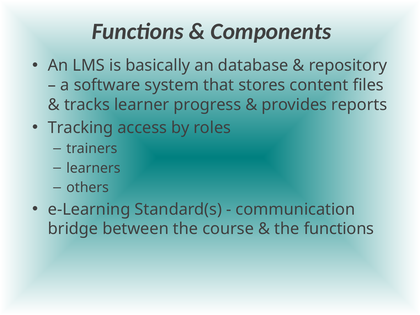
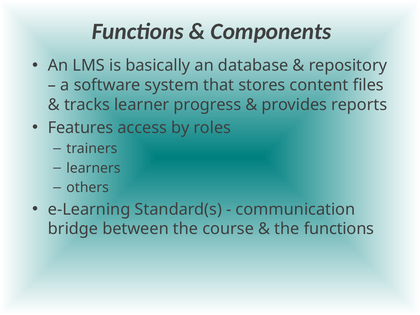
Tracking: Tracking -> Features (81, 128)
